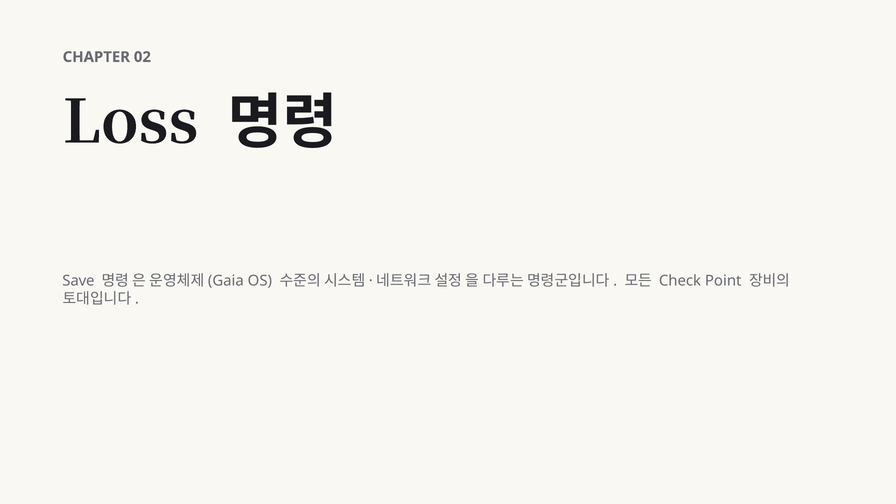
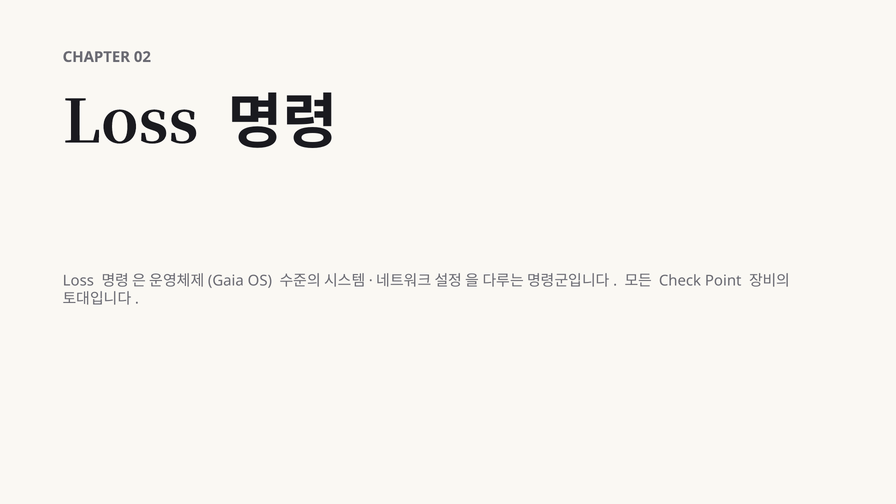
Save: Save -> Loss (78, 281)
